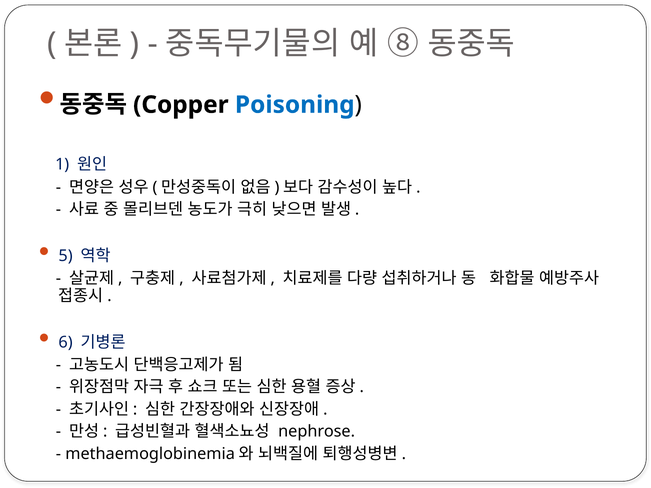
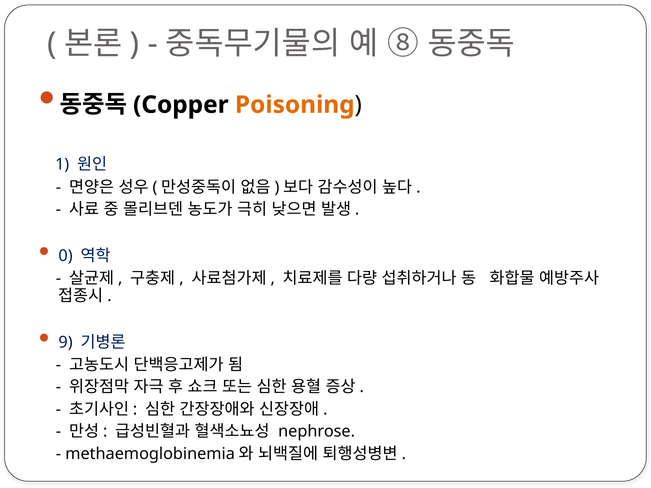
Poisoning colour: blue -> orange (295, 105)
5: 5 -> 0 (66, 256)
6: 6 -> 9 (66, 343)
